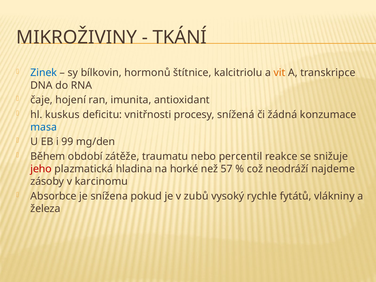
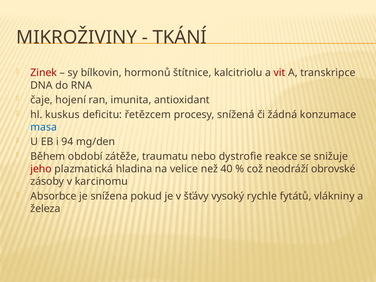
Zinek colour: blue -> red (44, 73)
vit colour: orange -> red (279, 73)
vnitřnosti: vnitřnosti -> řetězcem (148, 115)
99: 99 -> 94 (67, 142)
percentil: percentil -> dystrofie (241, 156)
horké: horké -> velice (184, 169)
57: 57 -> 40 (227, 169)
najdeme: najdeme -> obrovské (333, 169)
zubů: zubů -> šťávy (196, 196)
